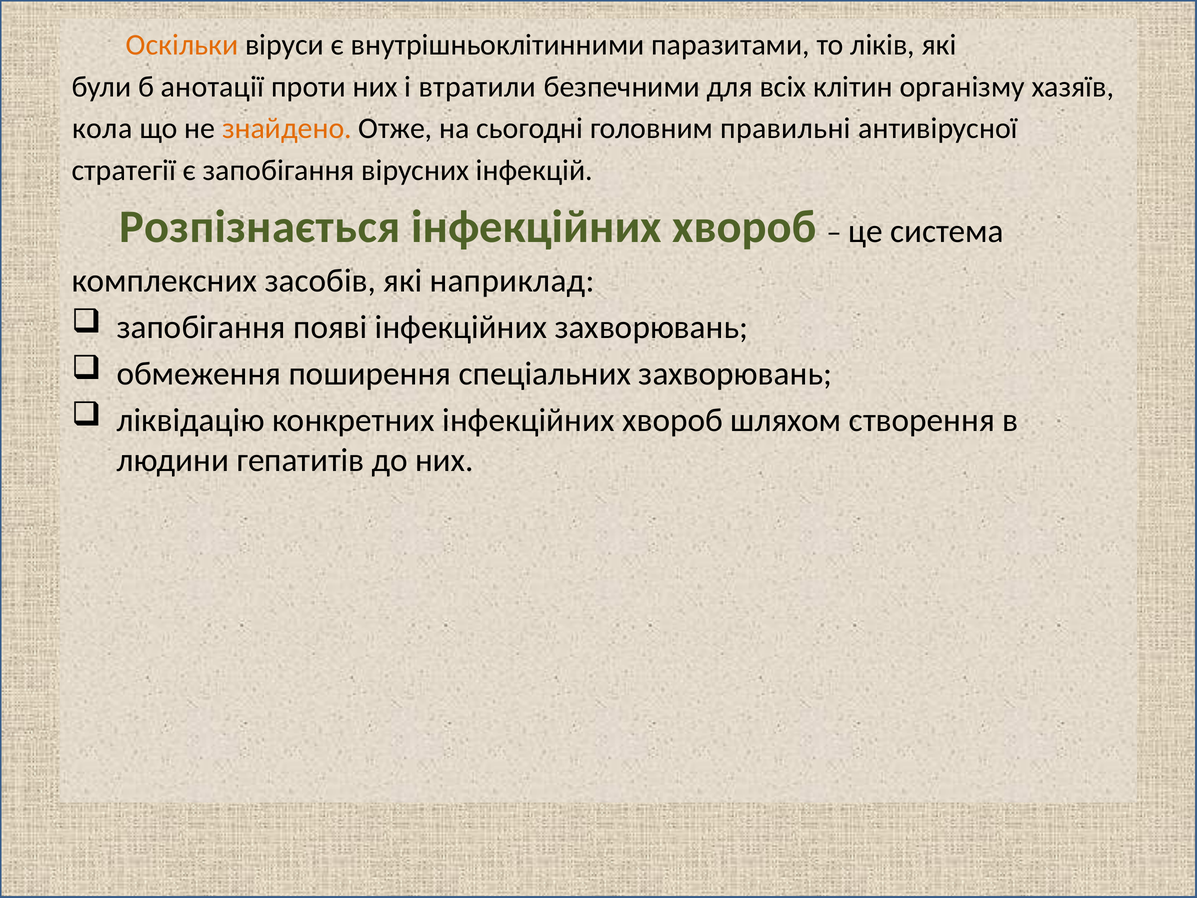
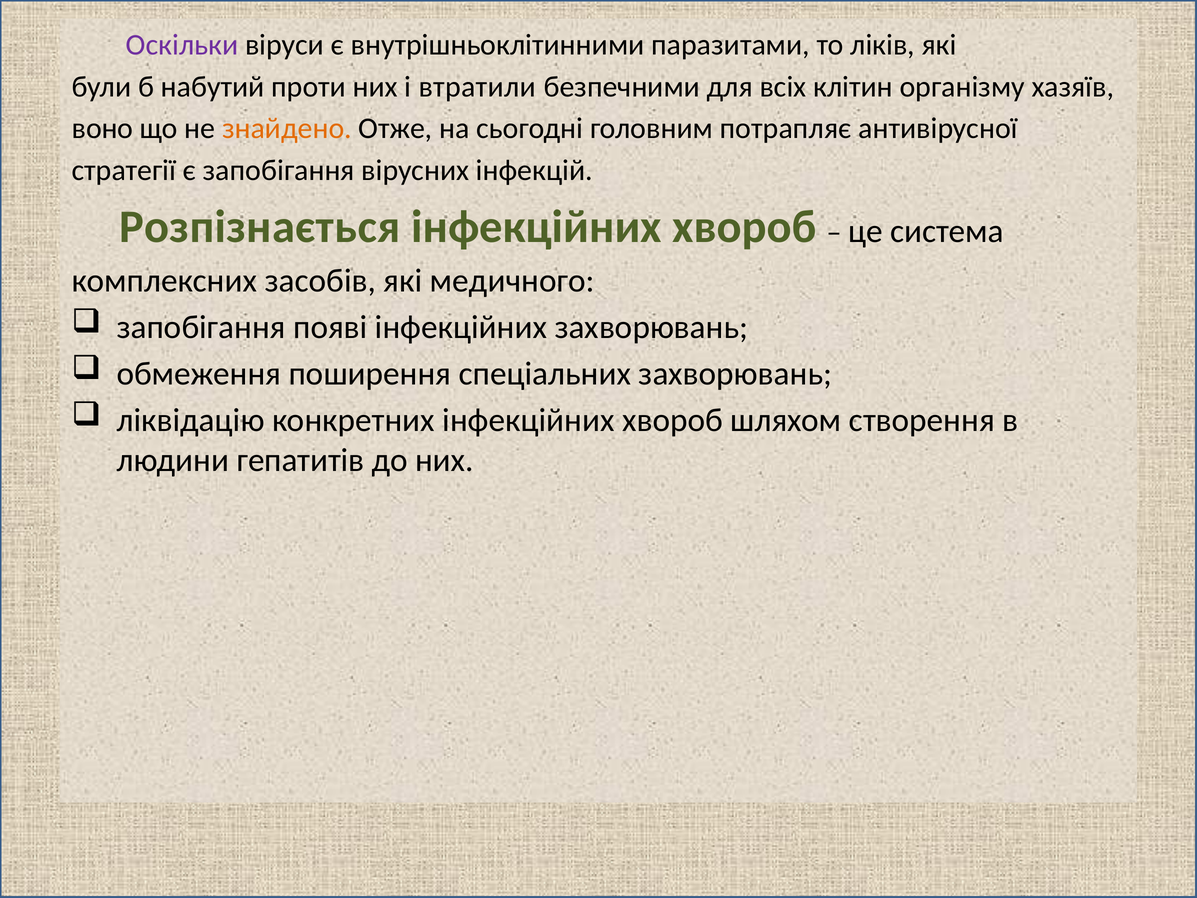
Оскільки colour: orange -> purple (182, 45)
анотації: анотації -> набутий (213, 87)
кола: кола -> воно (103, 129)
правильні: правильні -> потрапляє (786, 129)
наприклад: наприклад -> медичного (512, 280)
